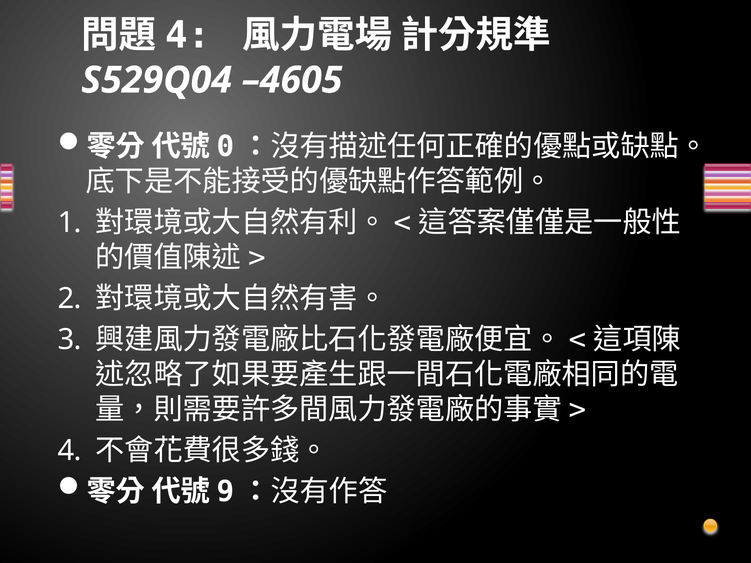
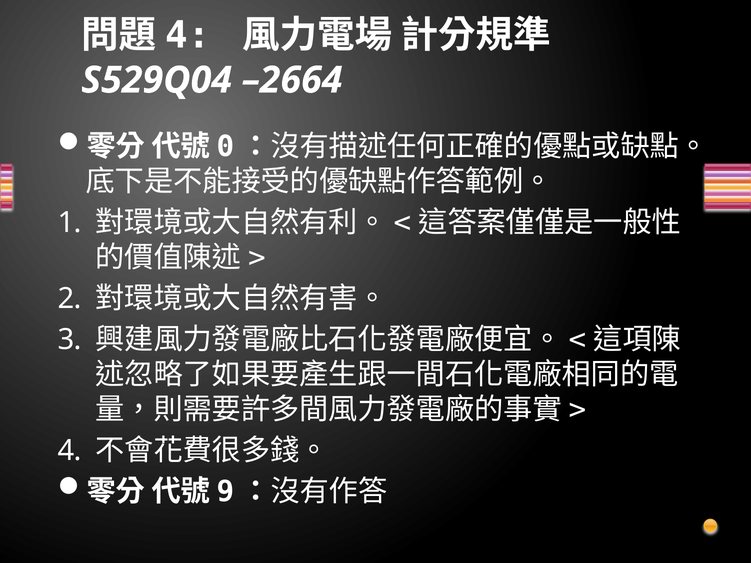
–4605: –4605 -> –2664 (292, 80)
